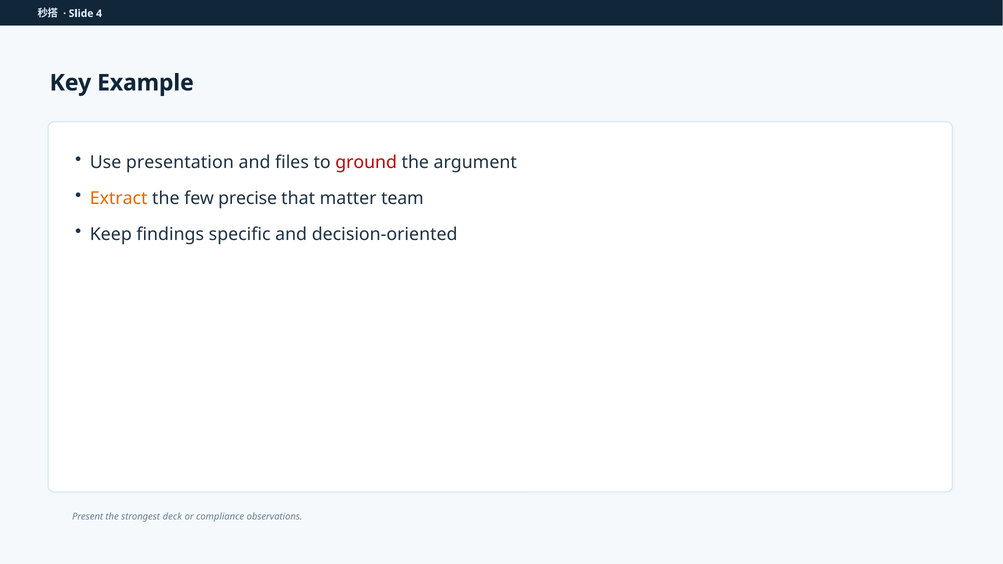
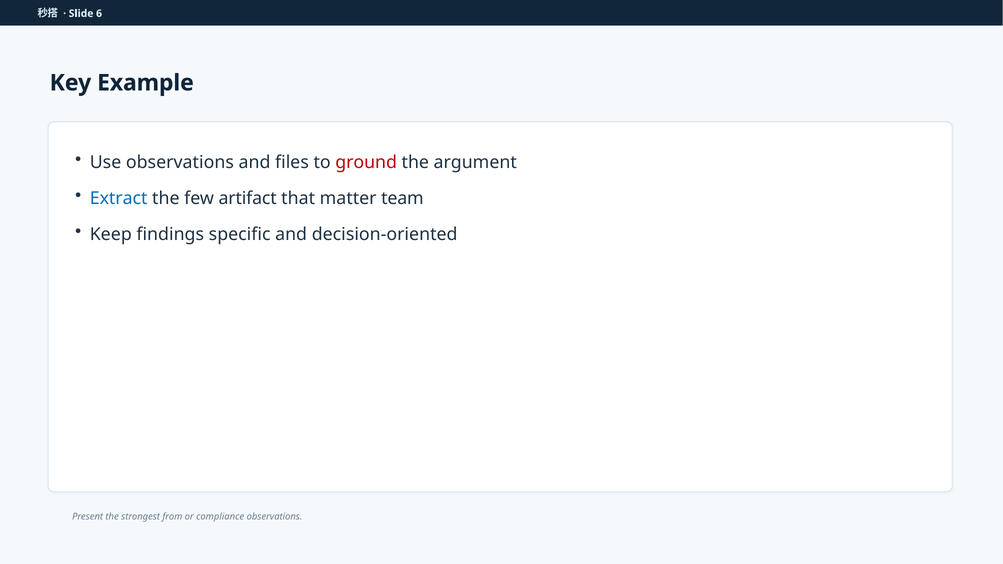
4: 4 -> 6 (99, 13)
Use presentation: presentation -> observations (180, 162)
Extract colour: orange -> blue (119, 198)
precise: precise -> artifact (248, 198)
deck: deck -> from (172, 517)
